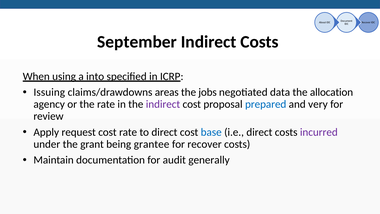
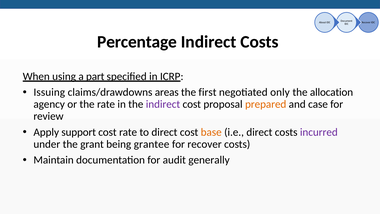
September: September -> Percentage (137, 42)
into: into -> part (95, 76)
jobs: jobs -> first (208, 92)
data: data -> only (280, 92)
prepared colour: blue -> orange (266, 104)
very: very -> case (318, 104)
request: request -> support (79, 132)
base colour: blue -> orange (211, 132)
